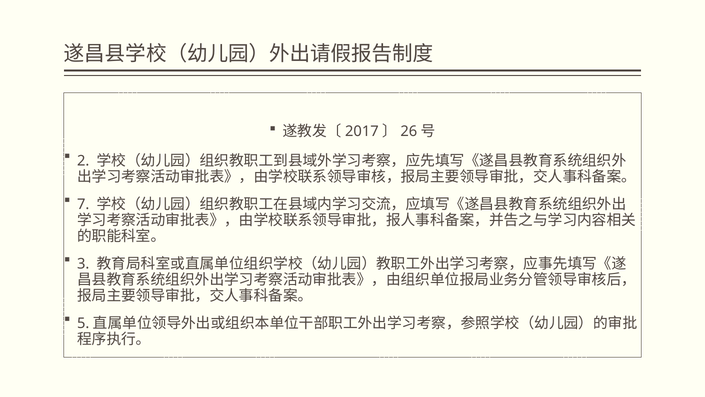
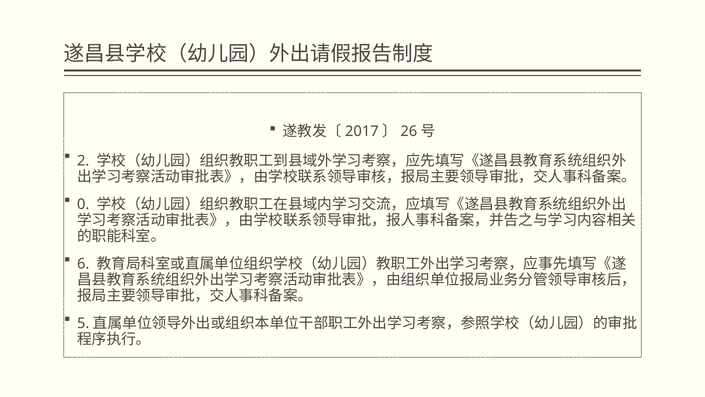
7: 7 -> 0 (83, 204)
3: 3 -> 6 (83, 264)
